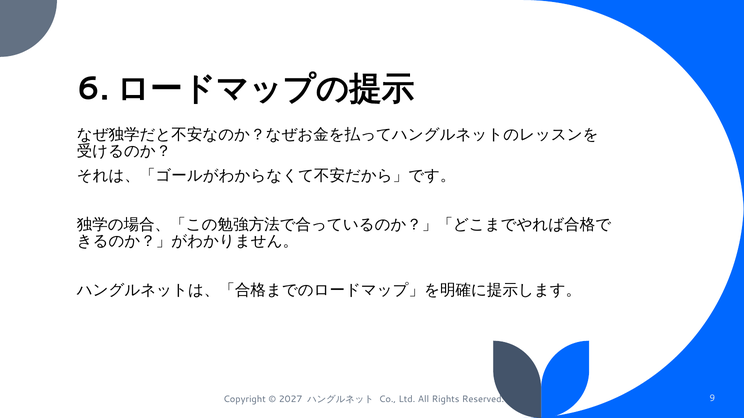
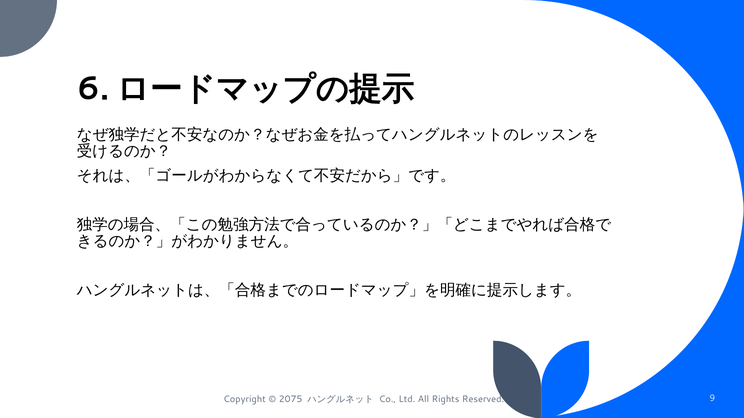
2027: 2027 -> 2075 (291, 400)
